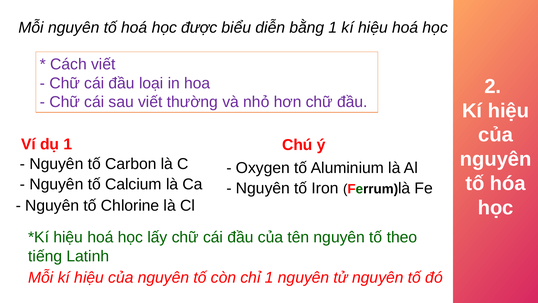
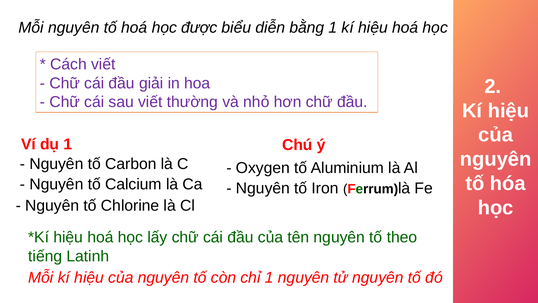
loại: loại -> giải (151, 83)
